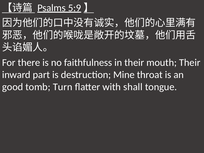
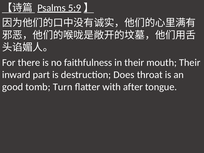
Mine: Mine -> Does (124, 75)
shall: shall -> after (133, 87)
